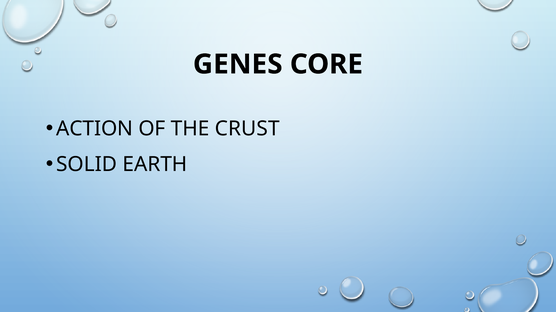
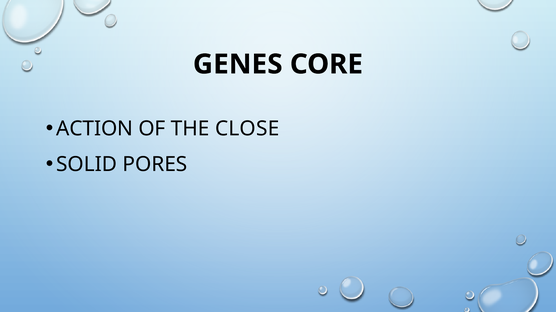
CRUST: CRUST -> CLOSE (247, 129)
EARTH: EARTH -> PORES (155, 165)
